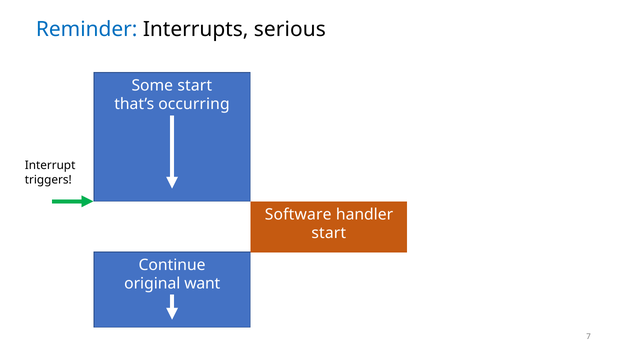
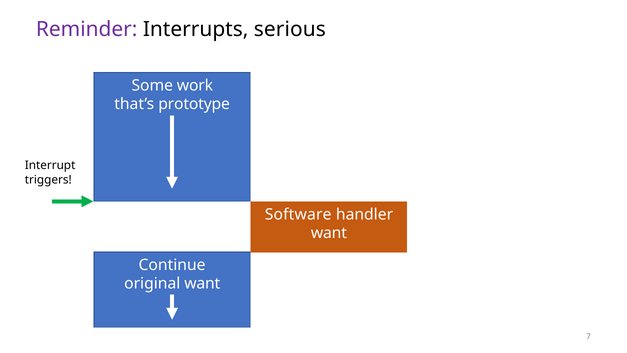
Reminder colour: blue -> purple (87, 29)
Some start: start -> work (195, 85)
occurring: occurring -> prototype (194, 104)
start: start -> want (329, 233)
